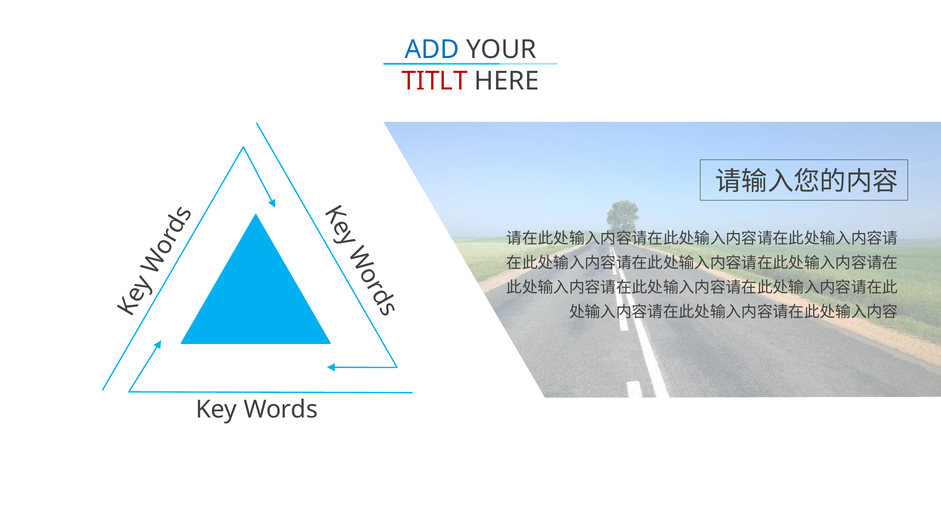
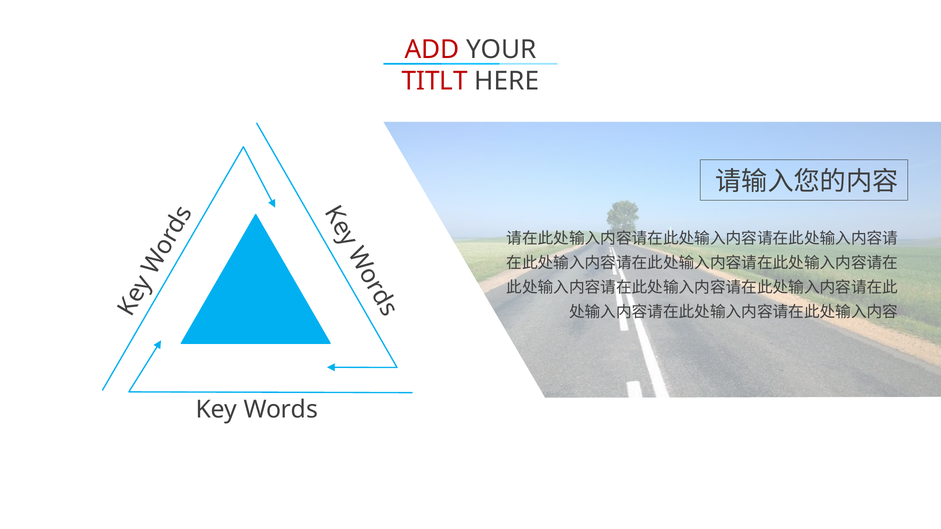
ADD colour: blue -> red (432, 50)
